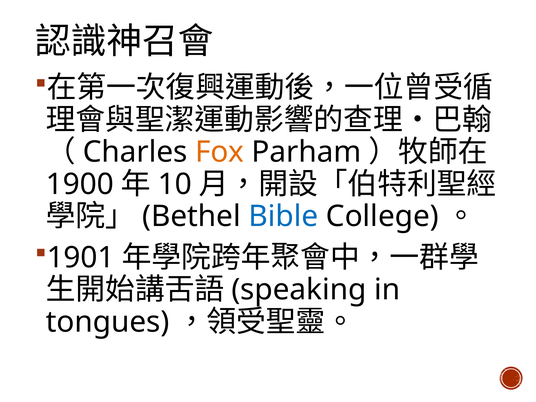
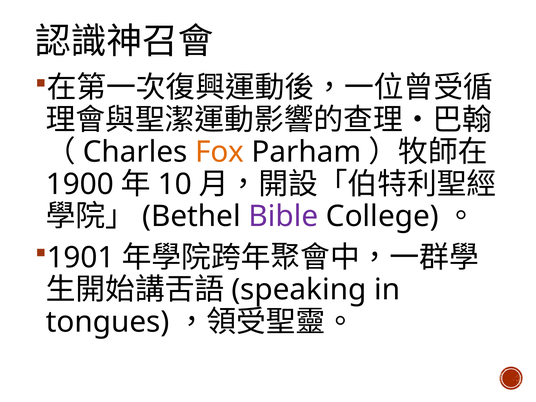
Bible colour: blue -> purple (283, 216)
